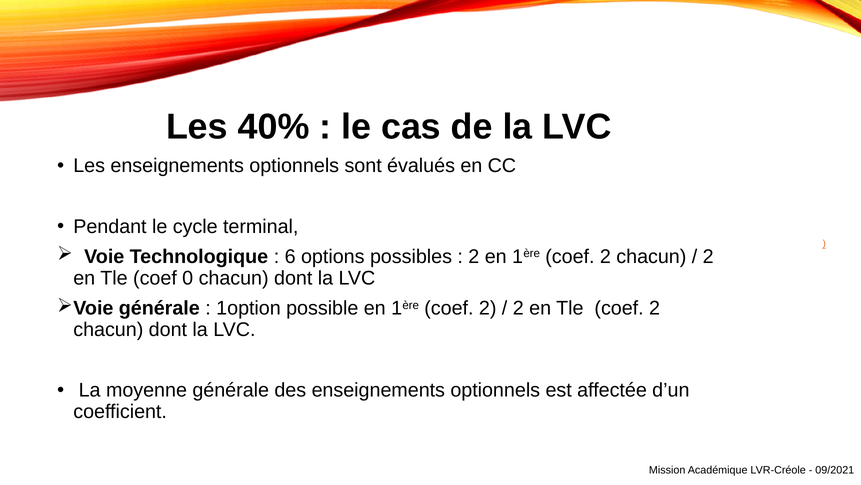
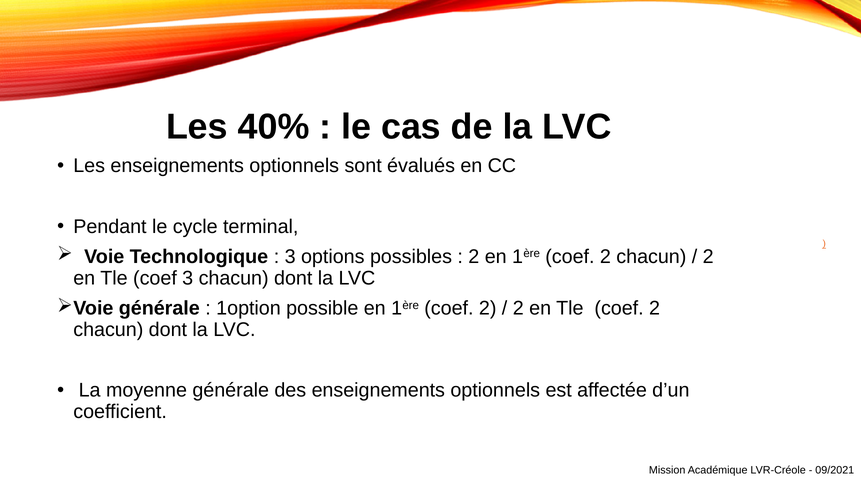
6: 6 -> 3 (290, 256)
coef 0: 0 -> 3 (188, 278)
